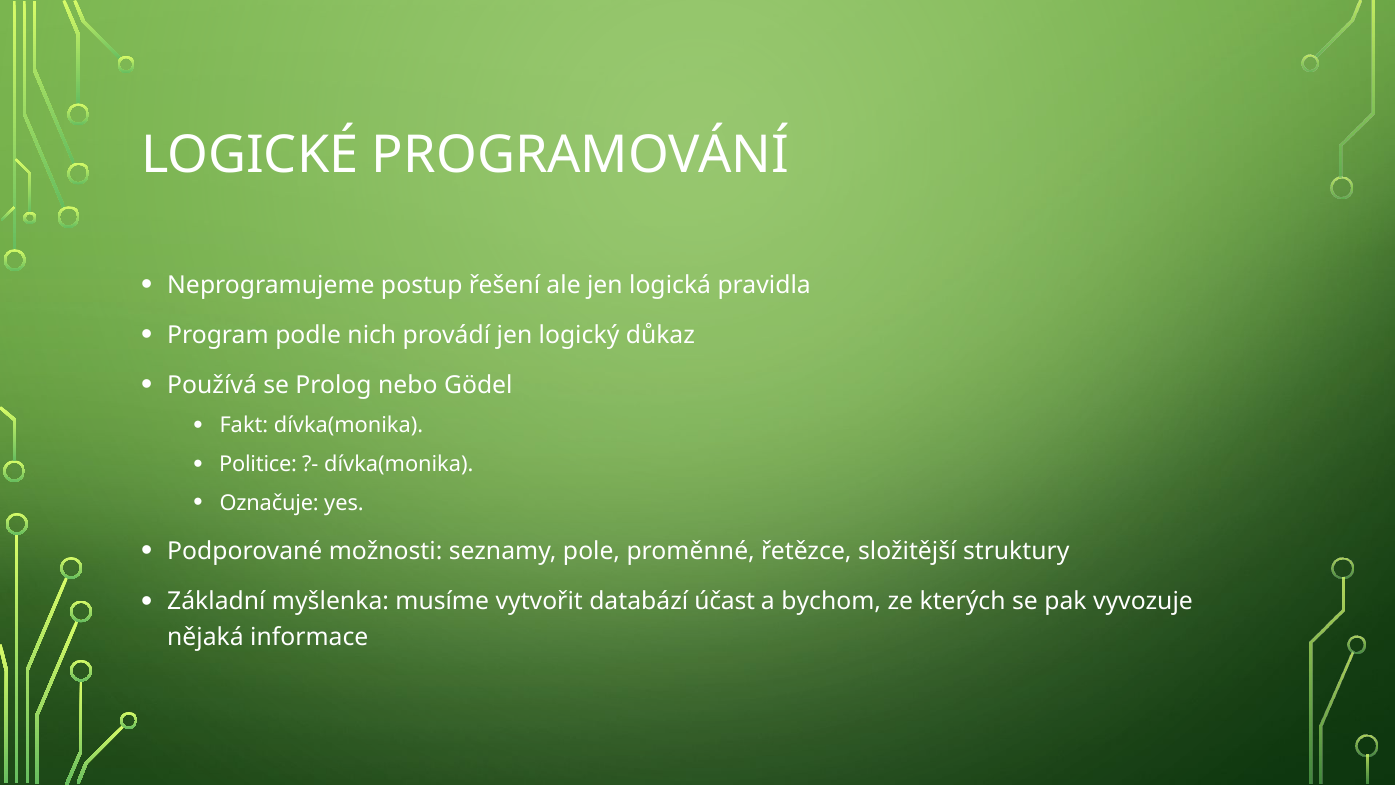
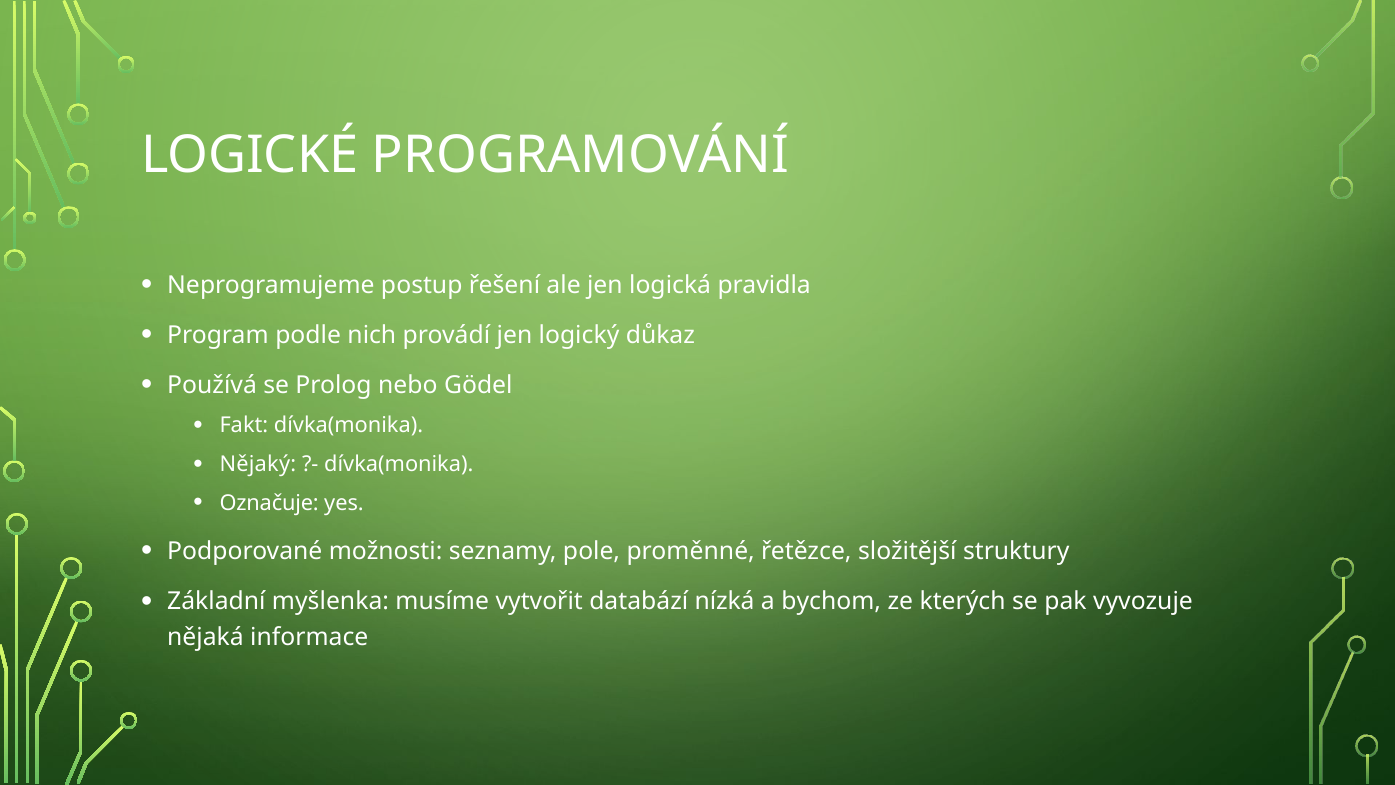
Politice: Politice -> Nějaký (258, 464)
účast: účast -> nízká (725, 602)
